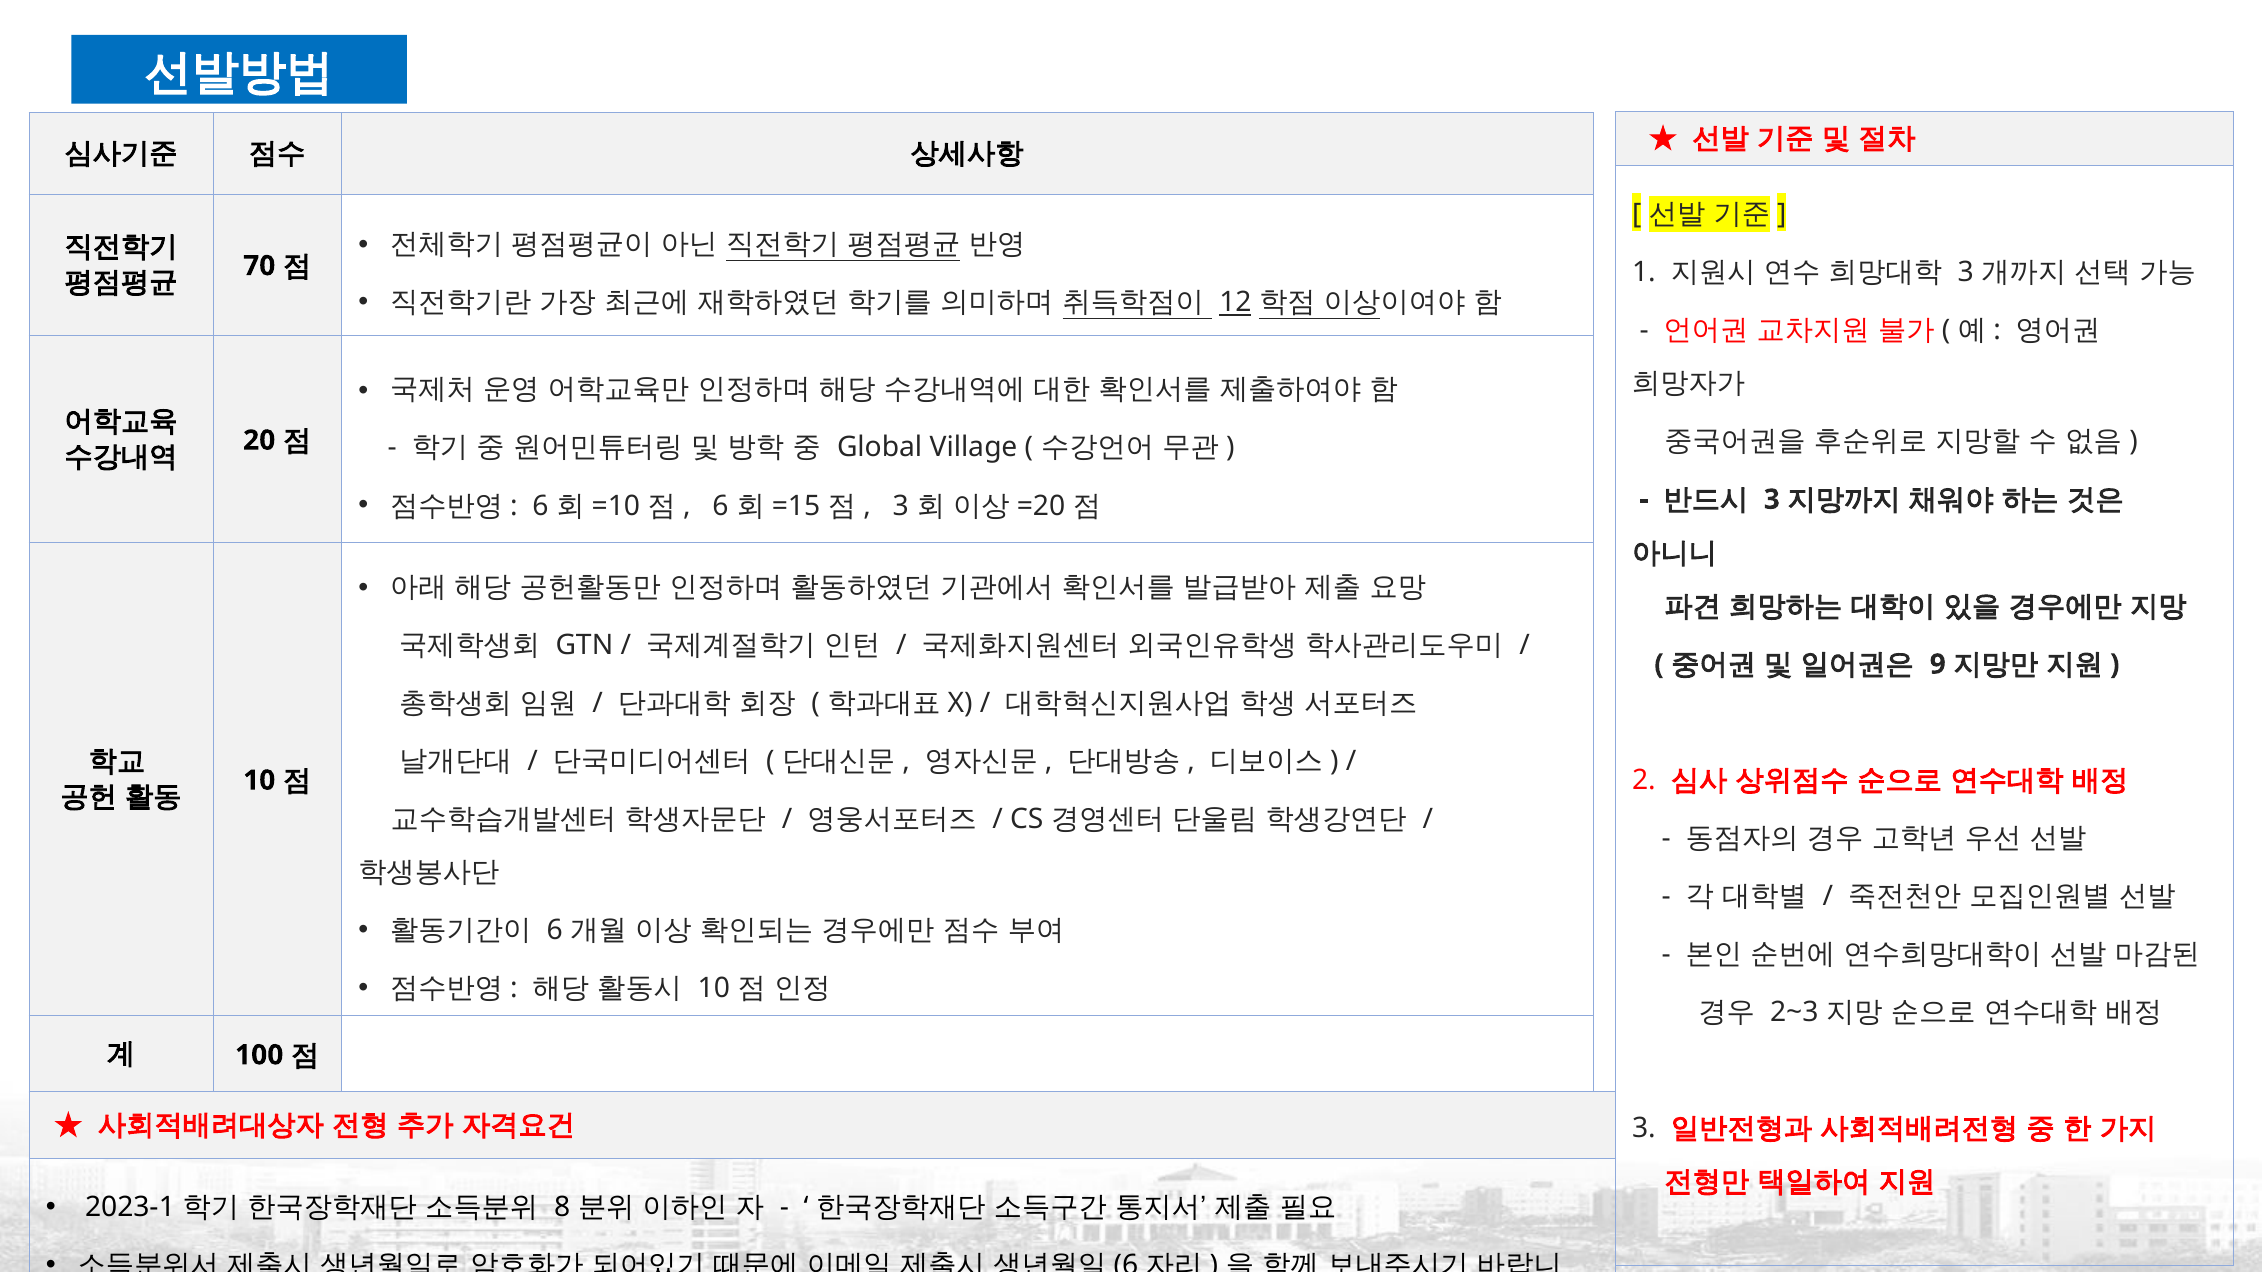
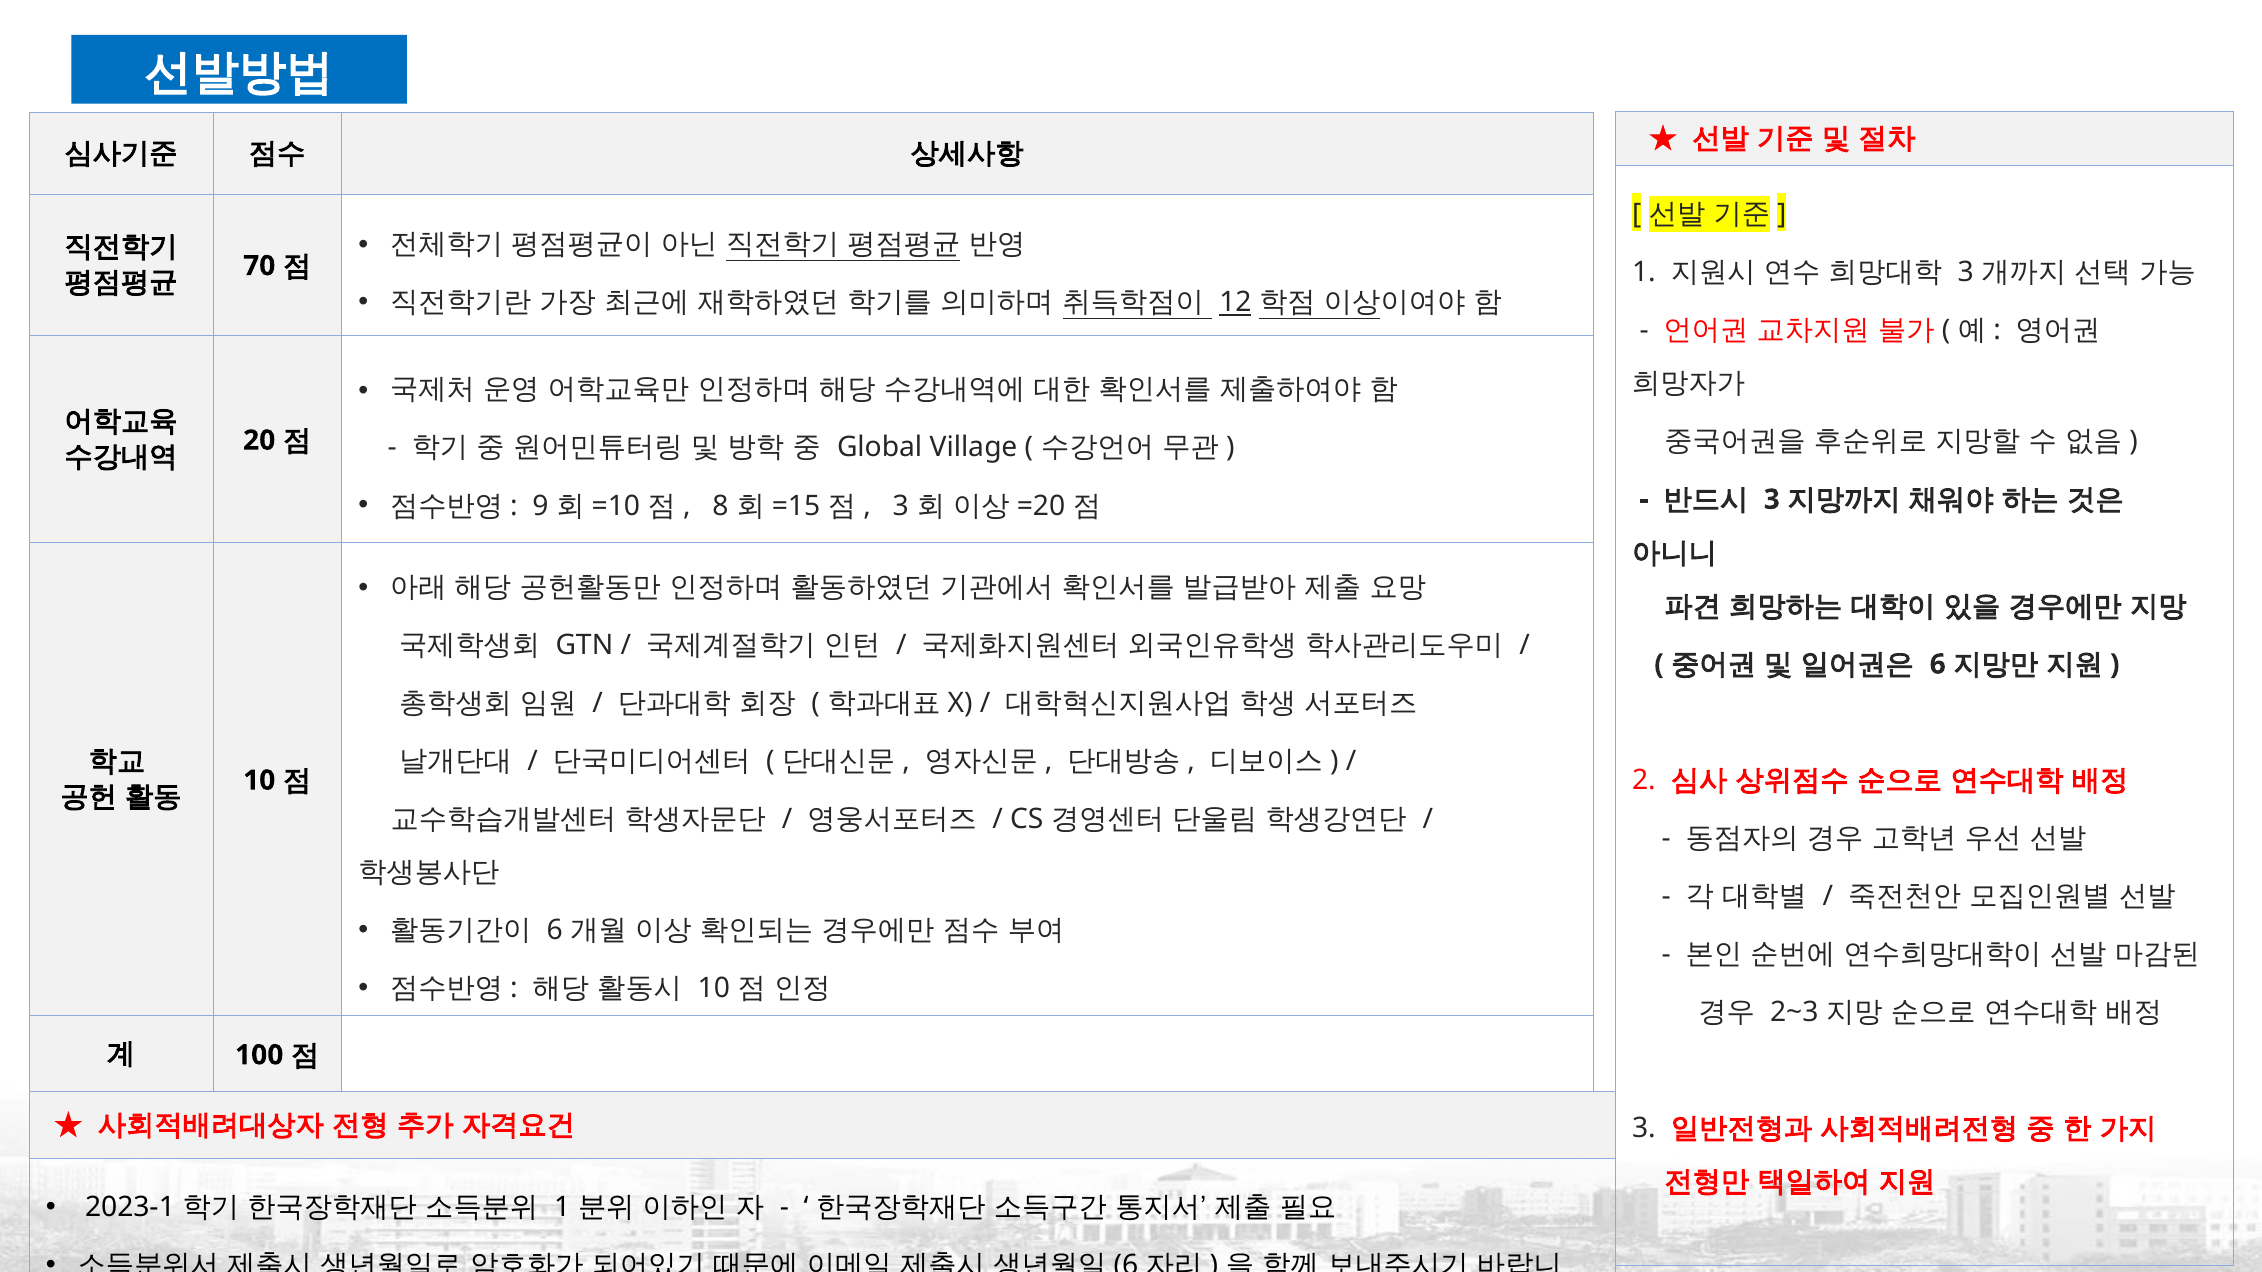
6: 6 -> 9 (540, 506)
6: 6 -> 8 (721, 506)
9: 9 -> 6 (1938, 664)
8: 8 -> 1 (562, 1207)
